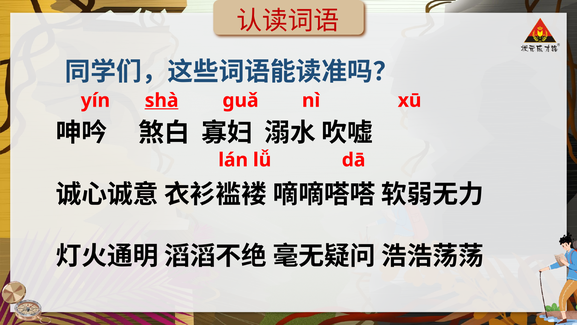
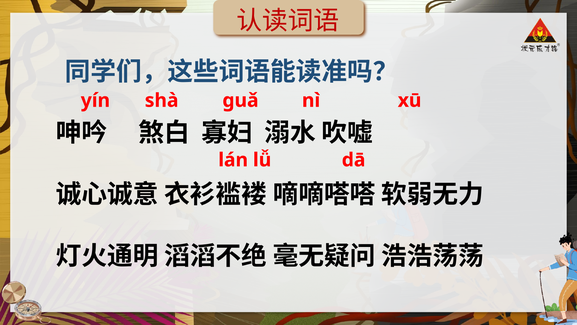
shà underline: present -> none (162, 100)
